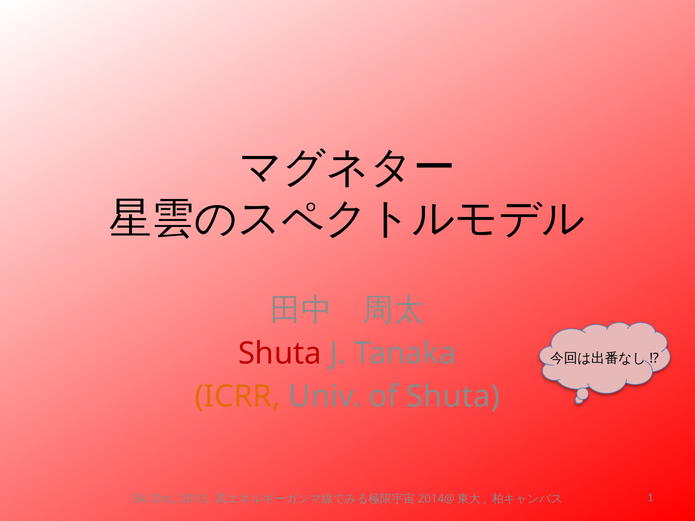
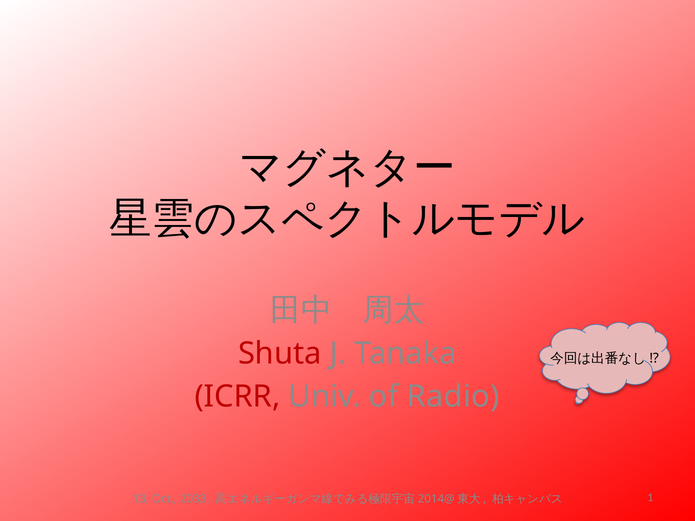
ICRR colour: orange -> red (238, 397)
of Shuta: Shuta -> Radio (453, 397)
54: 54 -> 13 (141, 499)
2013: 2013 -> 2033 (195, 499)
